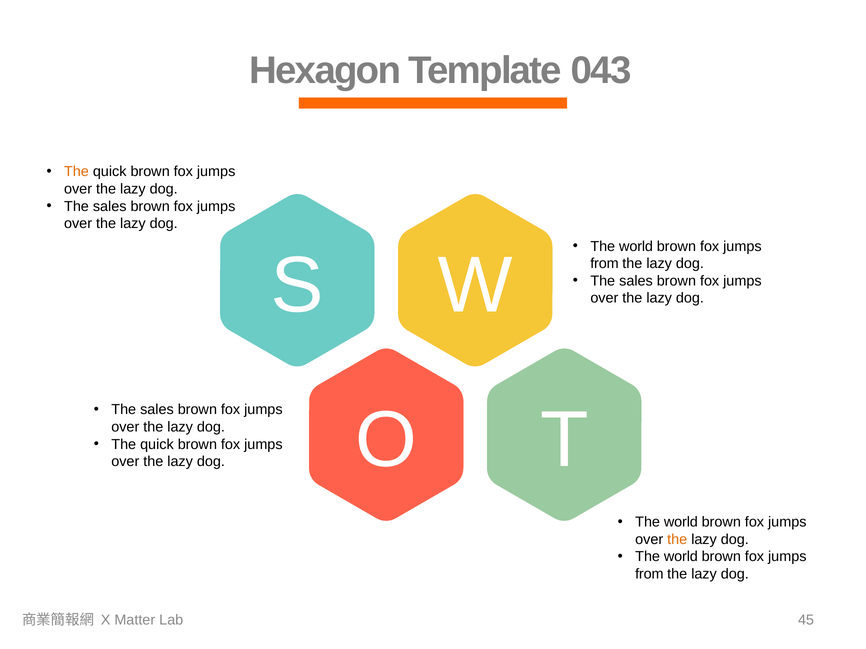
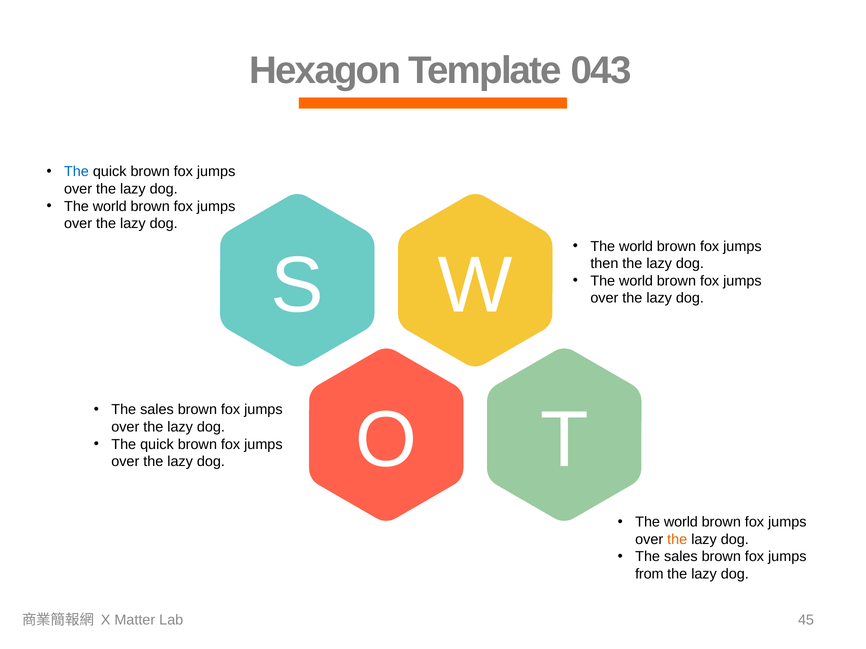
The colour: orange -> blue (76, 172)
sales: sales -> world (110, 206)
from: from -> then (604, 264)
sales: sales -> world (636, 281)
world: world -> sales (681, 557)
